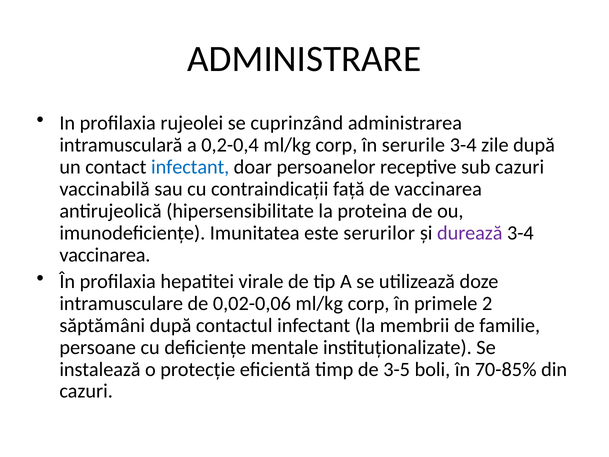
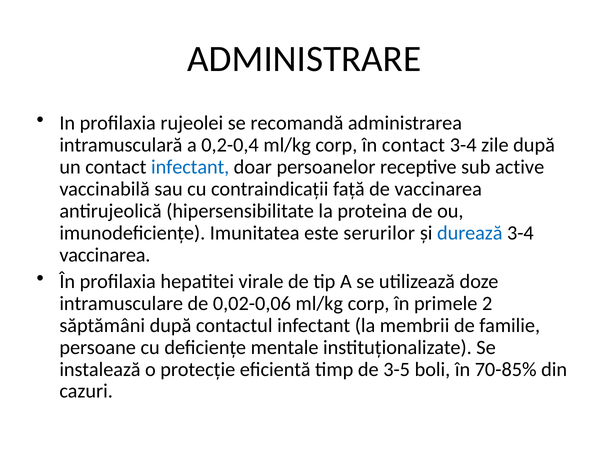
cuprinzând: cuprinzând -> recomandă (297, 123)
în serurile: serurile -> contact (413, 145)
sub cazuri: cazuri -> active (520, 167)
durează colour: purple -> blue (470, 233)
